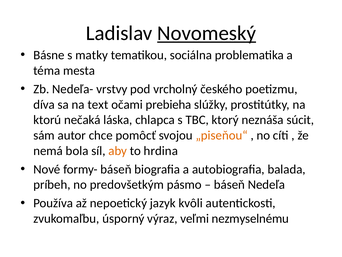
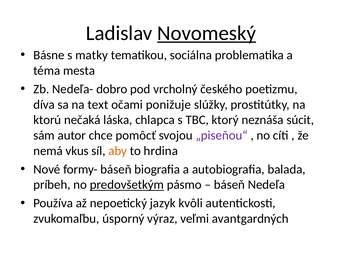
vrstvy: vrstvy -> dobro (112, 89)
prebieha: prebieha -> ponižuje (168, 104)
„piseňou“ colour: orange -> purple (222, 135)
bola: bola -> vkus (77, 151)
predovšetkým underline: none -> present (127, 184)
nezmyselnému: nezmyselnému -> avantgardných (250, 218)
